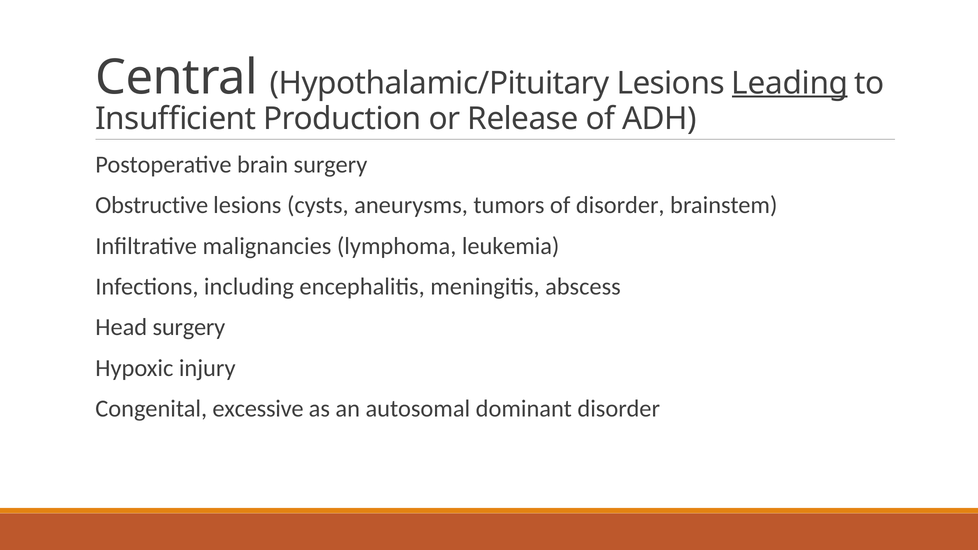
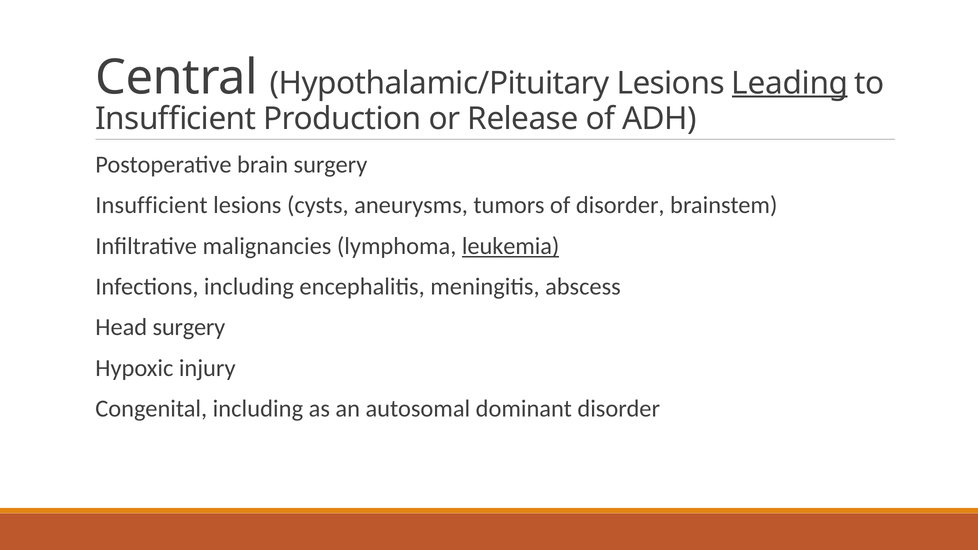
Obstructive: Obstructive -> Insufficient (152, 205)
leukemia underline: none -> present (511, 246)
Congenital excessive: excessive -> including (258, 409)
